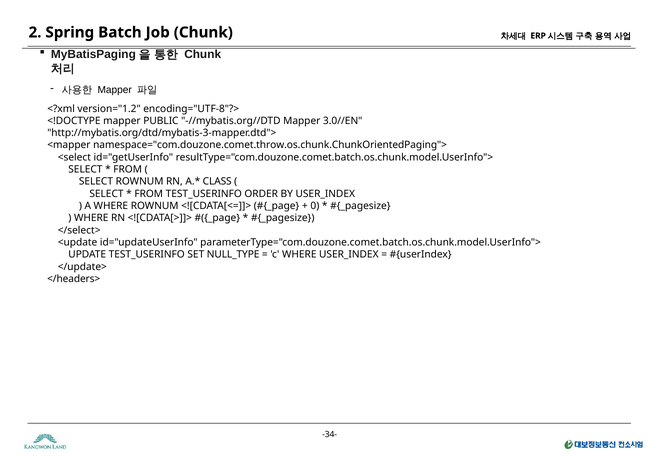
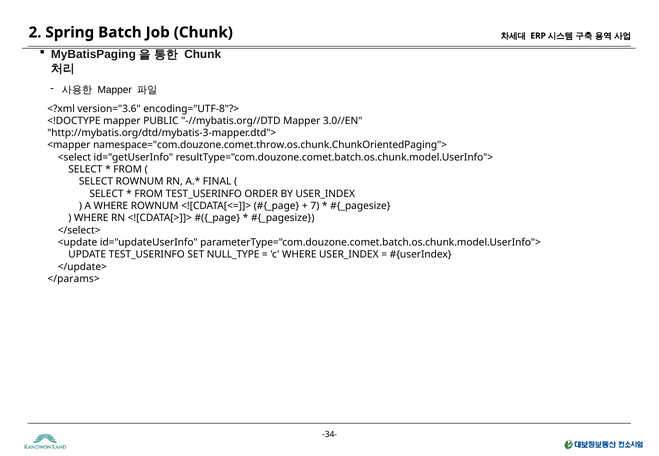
version="1.2: version="1.2 -> version="3.6 (109, 109)
CLASS: CLASS -> FINAL (217, 182)
0: 0 -> 7 (315, 206)
</headers>: </headers> -> </params> (74, 279)
